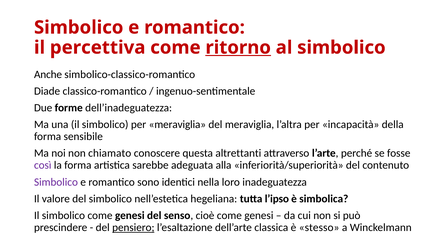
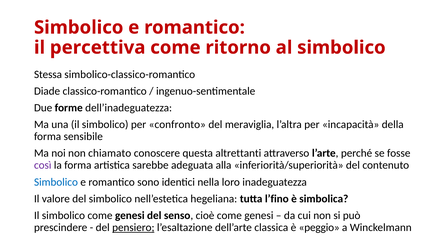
ritorno underline: present -> none (238, 47)
Anche: Anche -> Stessa (48, 74)
per meraviglia: meraviglia -> confronto (177, 124)
Simbolico colour: purple -> blue (56, 182)
l’ipso: l’ipso -> l’fino (277, 199)
stesso: stesso -> peggio (319, 227)
